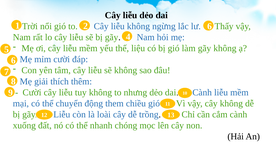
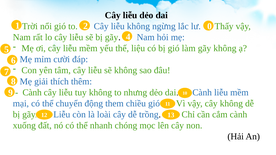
2 6: 6 -> 0 (210, 26)
Cười: Cười -> Cành (32, 93)
